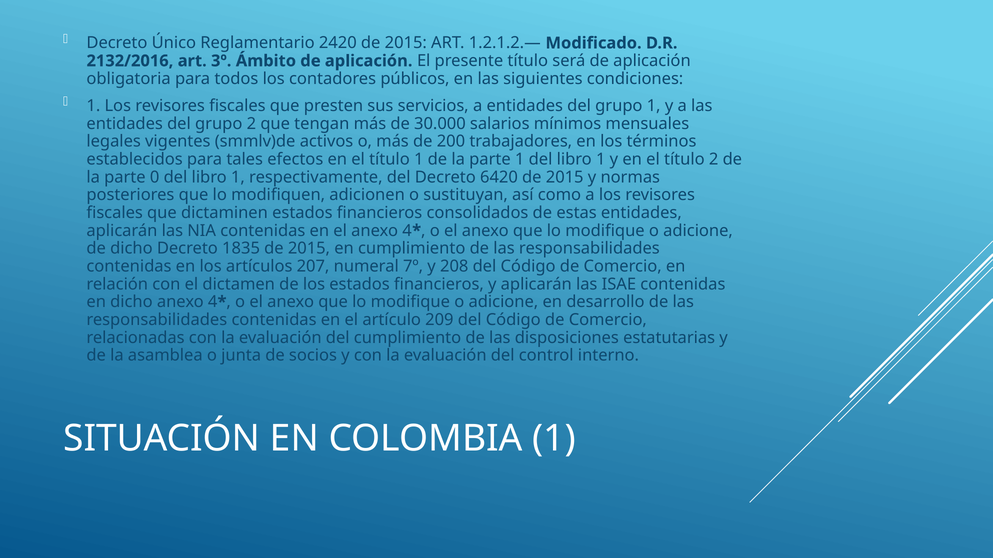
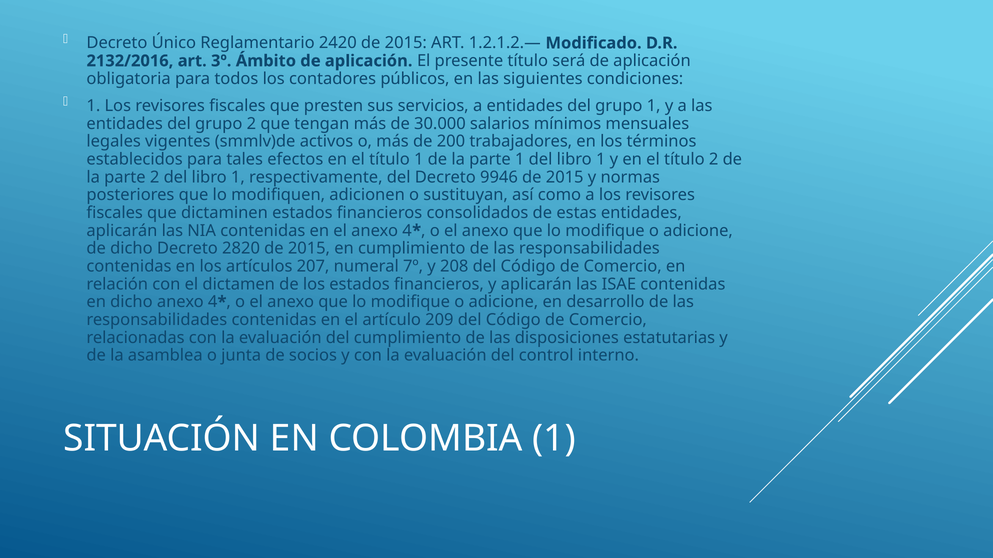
parte 0: 0 -> 2 (155, 177)
6420: 6420 -> 9946 (499, 177)
1835: 1835 -> 2820 (241, 249)
